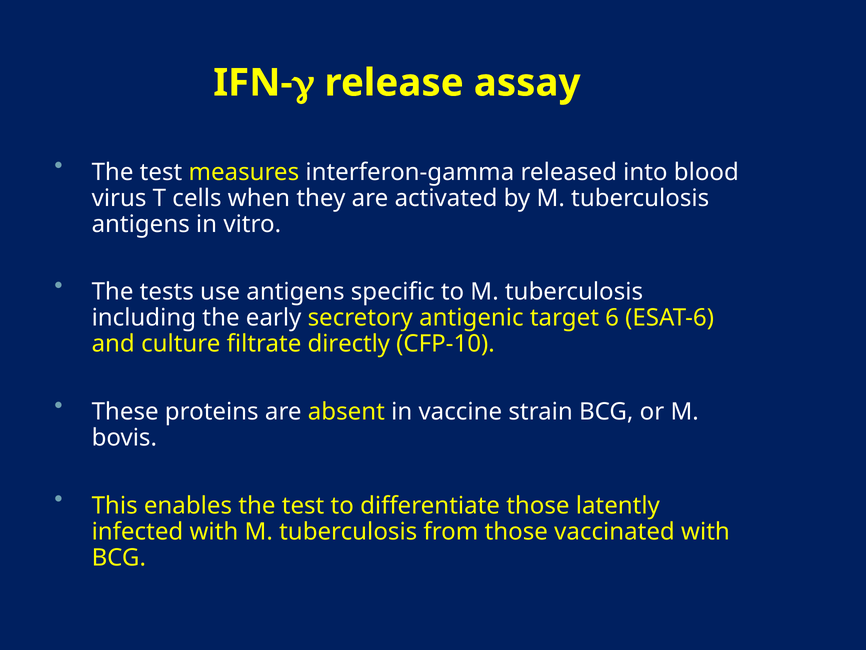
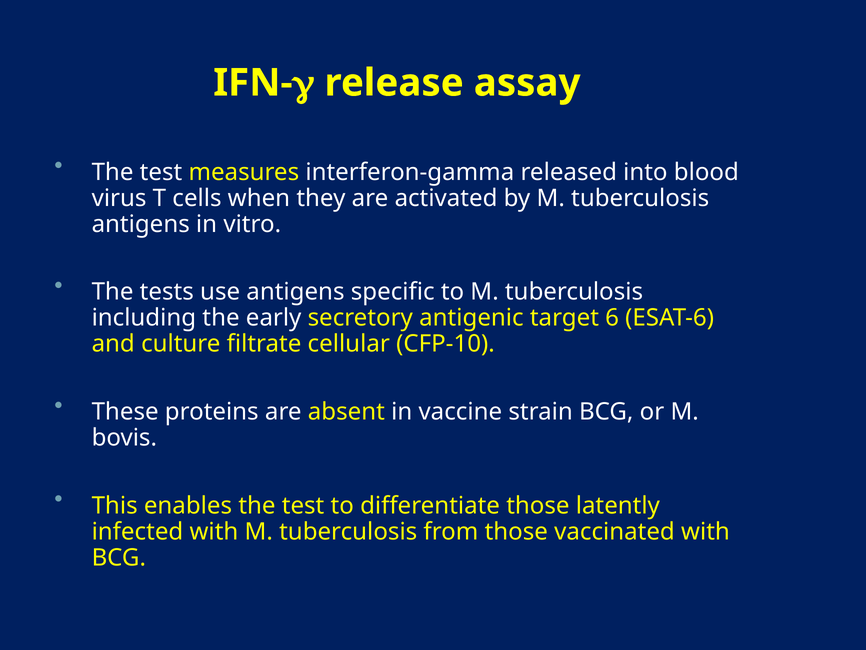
directly: directly -> cellular (349, 344)
